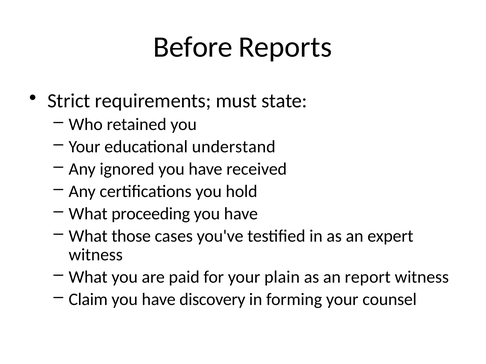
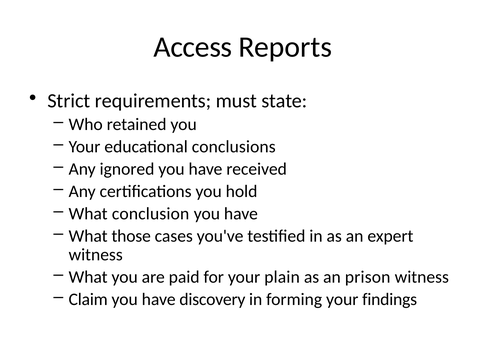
Before: Before -> Access (193, 47)
understand: understand -> conclusions (234, 147)
proceeding: proceeding -> conclusion (151, 214)
report: report -> prison (368, 278)
counsel: counsel -> findings (390, 300)
